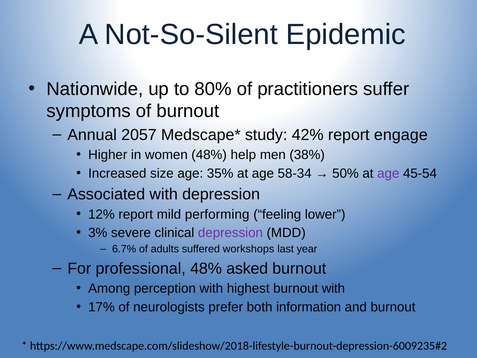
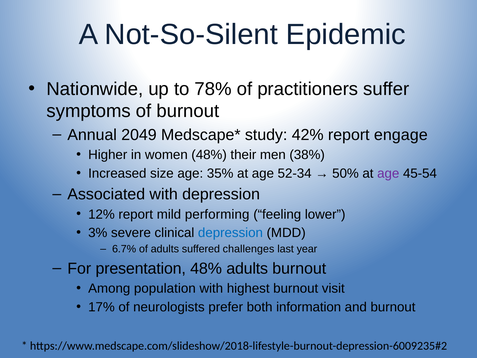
80%: 80% -> 78% (213, 89)
2057: 2057 -> 2049 (139, 135)
help: help -> their (243, 155)
58-34: 58-34 -> 52-34 (295, 173)
depression colour: purple -> blue (230, 233)
workshops: workshops -> challenges (249, 249)
professional: professional -> presentation (141, 268)
48% asked: asked -> adults (247, 268)
perception: perception -> population (165, 288)
burnout with: with -> visit (333, 288)
